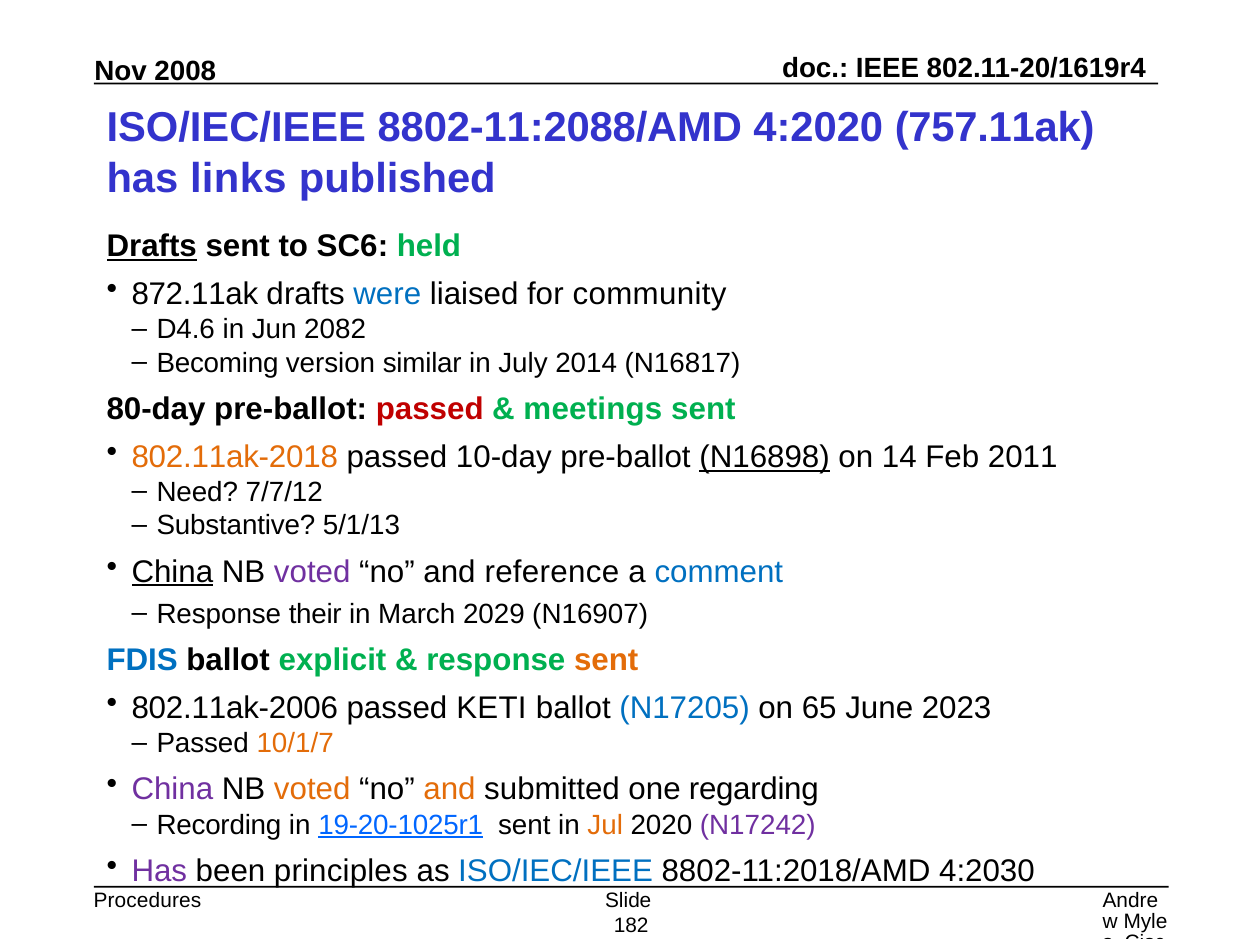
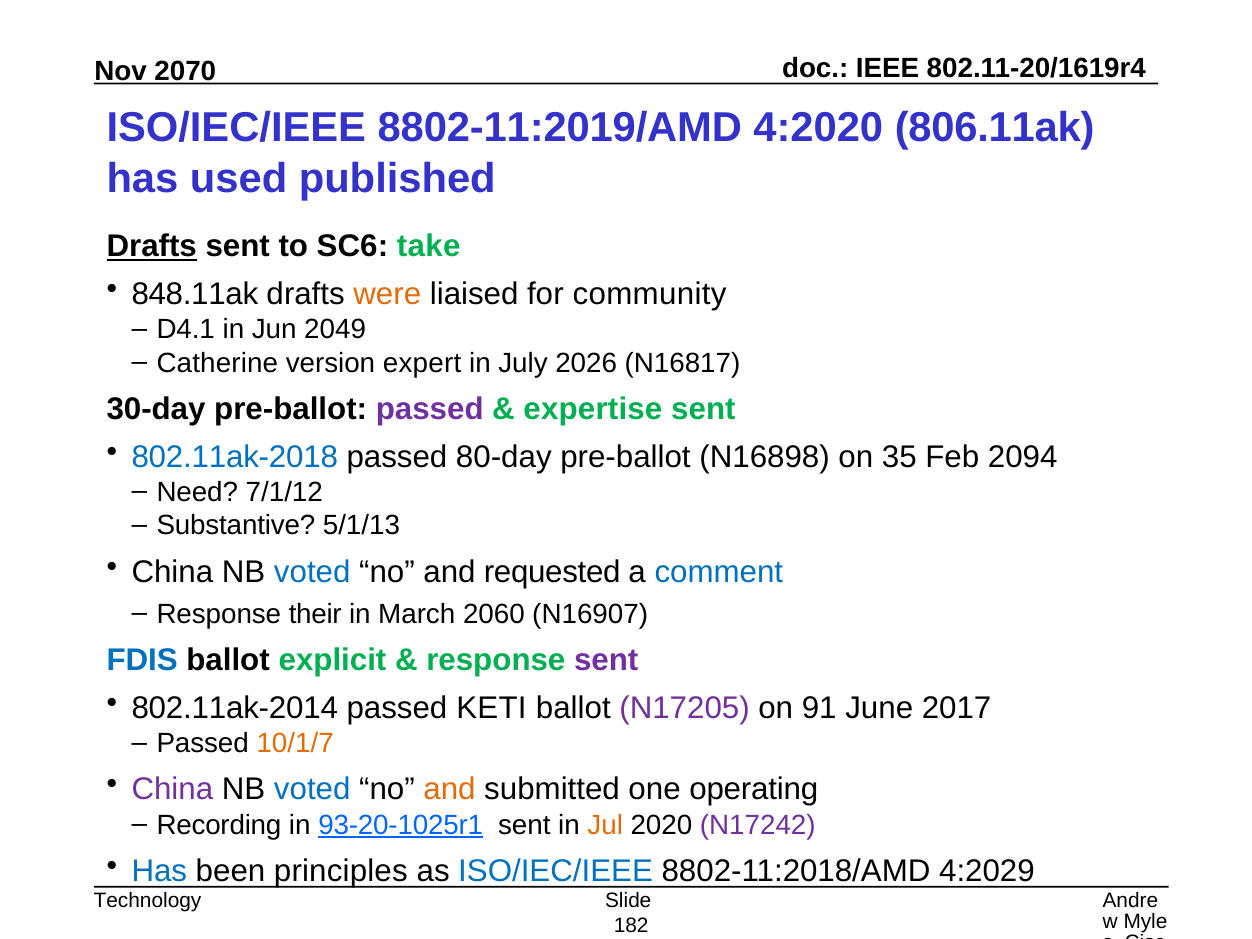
2008: 2008 -> 2070 (185, 71)
8802-11:2088/AMD: 8802-11:2088/AMD -> 8802-11:2019/AMD (560, 128)
757.11ak: 757.11ak -> 806.11ak (995, 128)
links: links -> used (239, 178)
held: held -> take (429, 246)
872.11ak: 872.11ak -> 848.11ak (195, 294)
were colour: blue -> orange (387, 294)
D4.6: D4.6 -> D4.1 (186, 330)
2082: 2082 -> 2049 (335, 330)
Becoming: Becoming -> Catherine (217, 363)
similar: similar -> expert (422, 363)
2014: 2014 -> 2026 (586, 363)
80-day: 80-day -> 30-day (156, 409)
passed colour: red -> purple (430, 409)
meetings: meetings -> expertise (593, 409)
802.11ak-2018 colour: orange -> blue (235, 457)
10-day: 10-day -> 80-day (504, 457)
N16898 underline: present -> none (765, 457)
14: 14 -> 35 (899, 457)
2011: 2011 -> 2094 (1023, 457)
7/7/12: 7/7/12 -> 7/1/12 (284, 492)
China underline: present -> none (172, 572)
voted colour: purple -> blue (312, 572)
reference: reference -> requested (552, 572)
2029: 2029 -> 2060 (494, 614)
sent colour: orange -> purple (606, 660)
802.11ak-2006: 802.11ak-2006 -> 802.11ak-2014 (235, 708)
N17205 colour: blue -> purple (685, 708)
65: 65 -> 91 (819, 708)
2023: 2023 -> 2017 (957, 708)
voted colour: orange -> blue (312, 790)
regarding: regarding -> operating (754, 790)
19-20-1025r1: 19-20-1025r1 -> 93-20-1025r1 (401, 825)
Has colour: purple -> blue (159, 871)
4:2030: 4:2030 -> 4:2029 (987, 871)
Procedures: Procedures -> Technology (148, 901)
